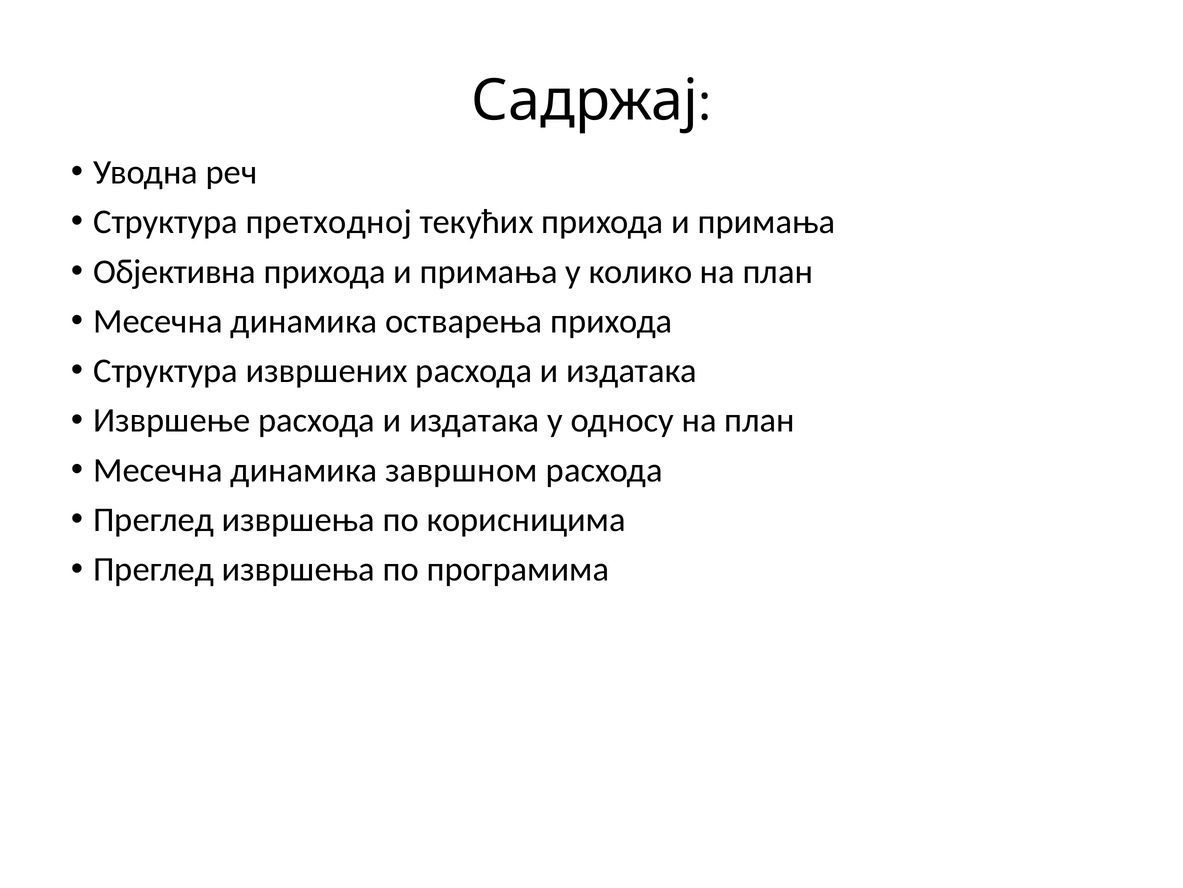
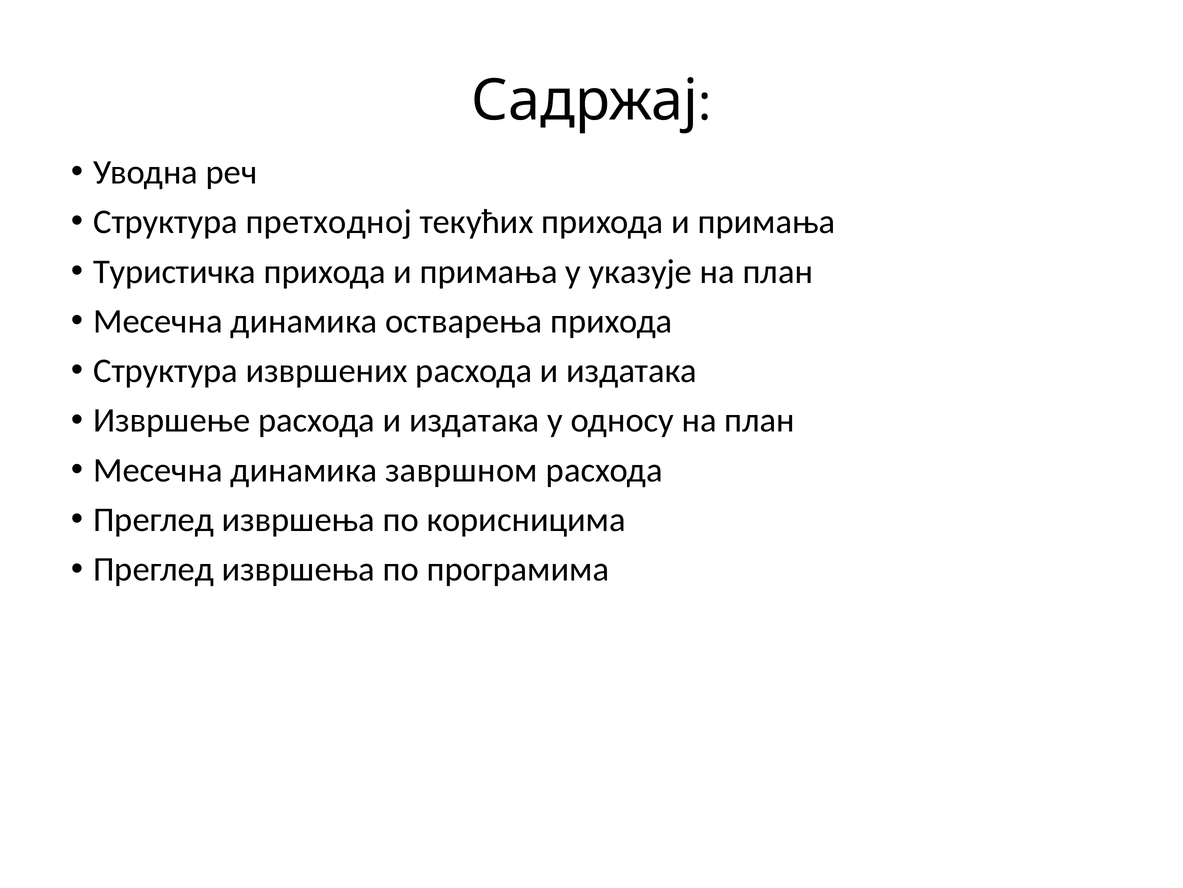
Објективна: Објективна -> Туристичка (175, 271)
колико: колико -> указује (640, 271)
